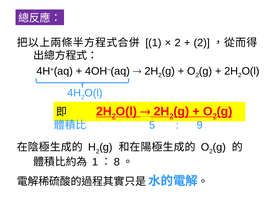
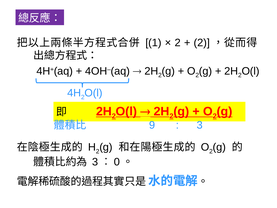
5: 5 -> 9 (152, 125)
9: 9 -> 3 (200, 125)
1: 1 -> 3 (95, 162)
8: 8 -> 0 (117, 162)
